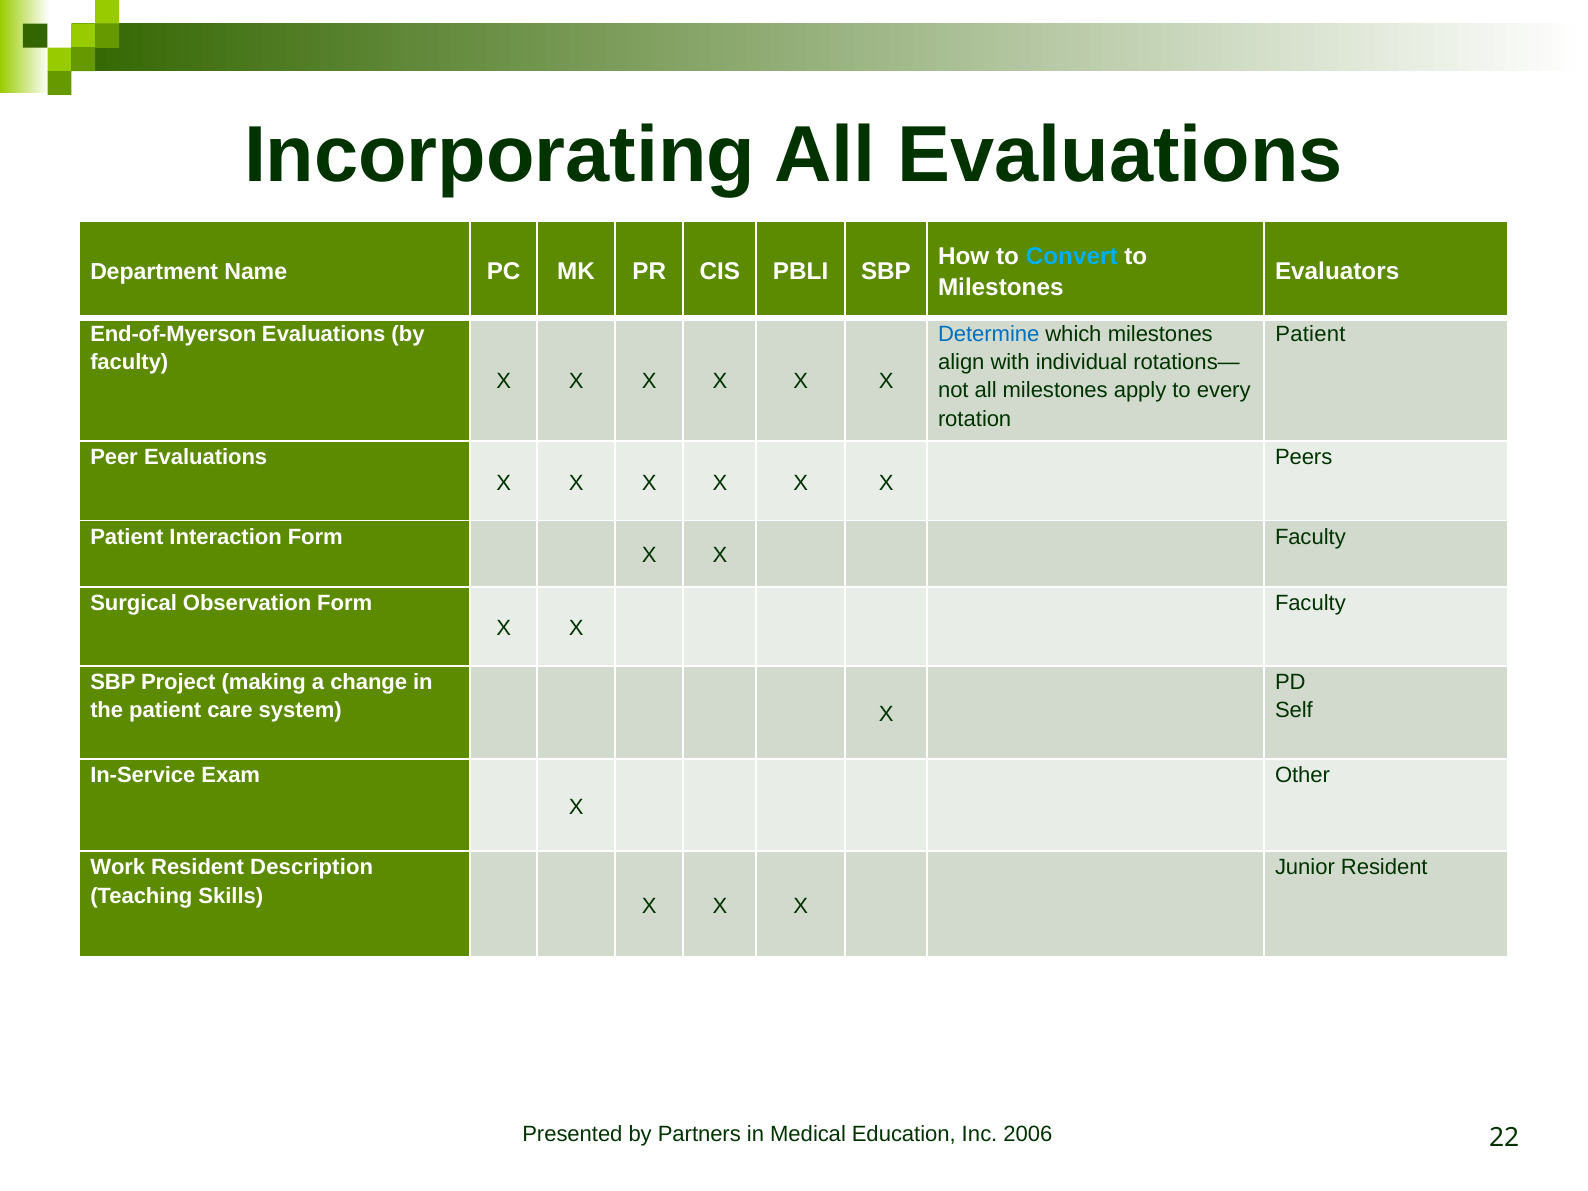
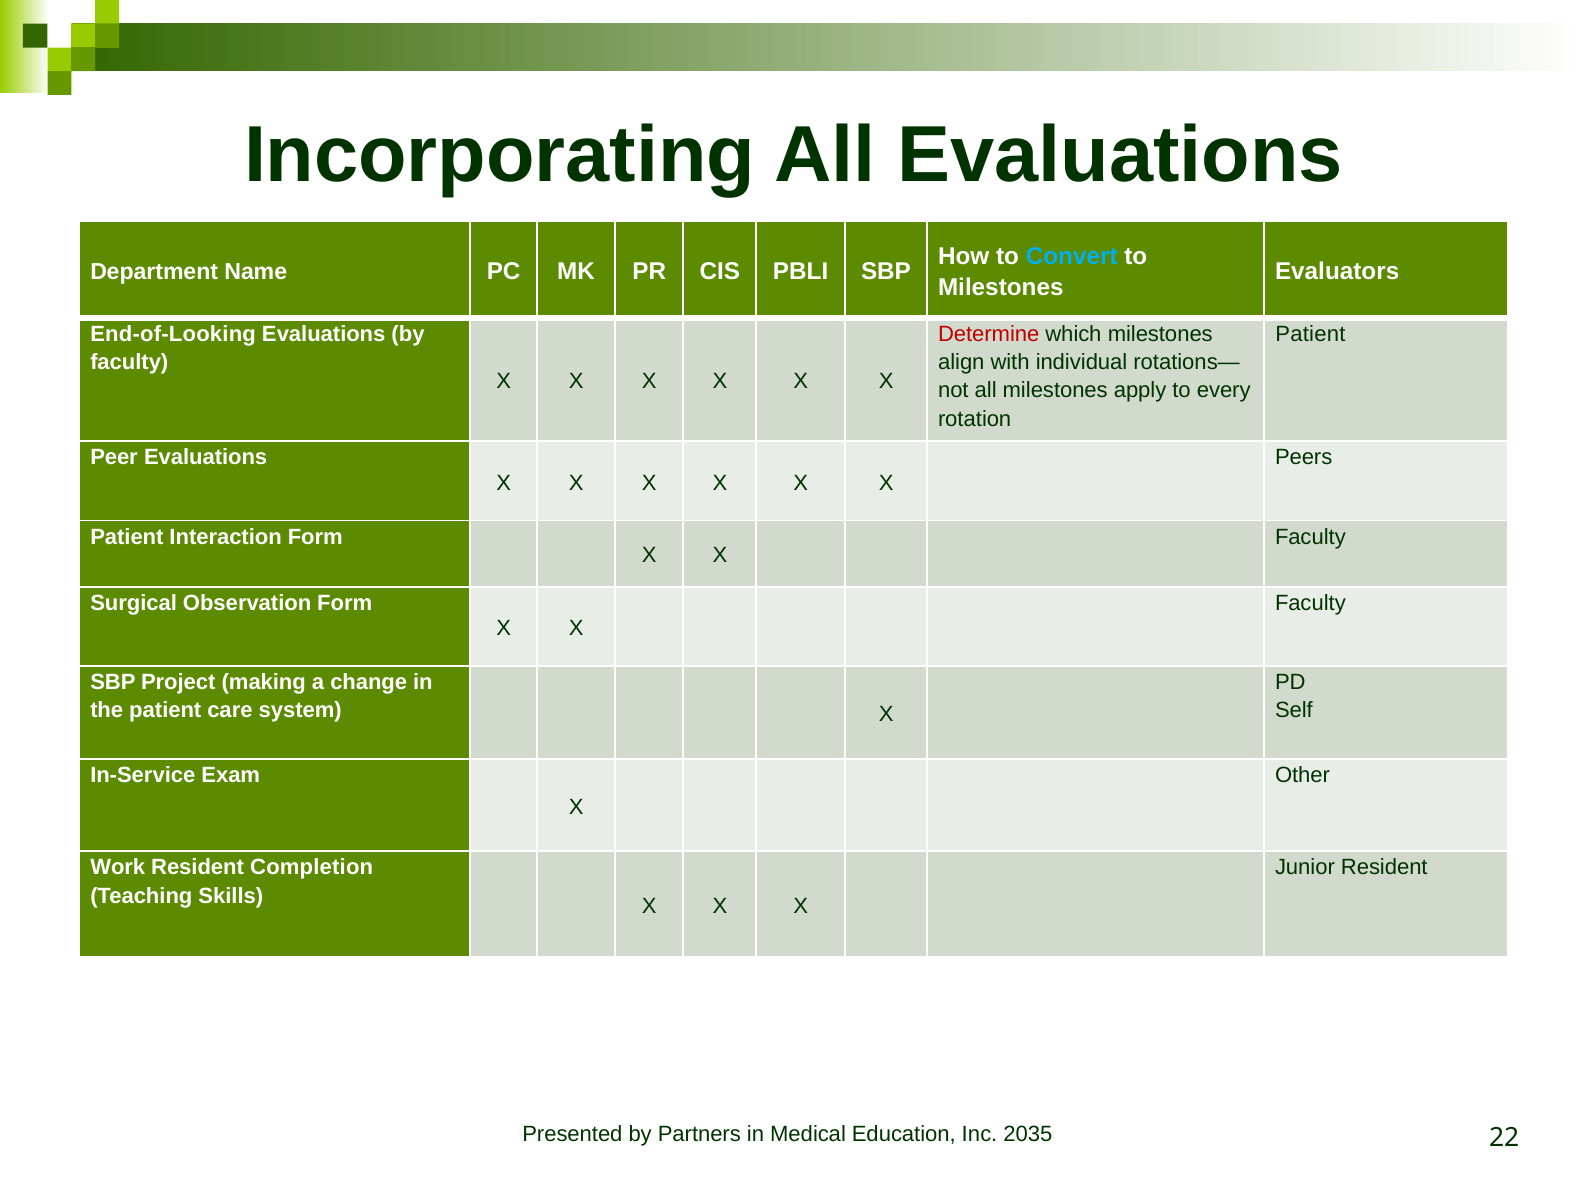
End-of-Myerson: End-of-Myerson -> End-of-Looking (173, 334)
Determine colour: blue -> red (989, 334)
Description: Description -> Completion (312, 868)
2006: 2006 -> 2035 (1028, 1134)
